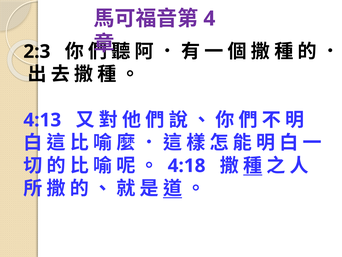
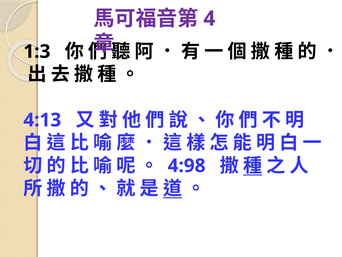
2:3: 2:3 -> 1:3 (37, 51)
4:18: 4:18 -> 4:98 (187, 165)
